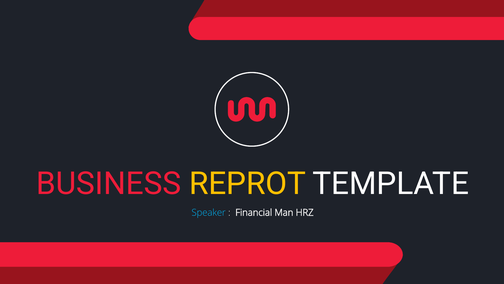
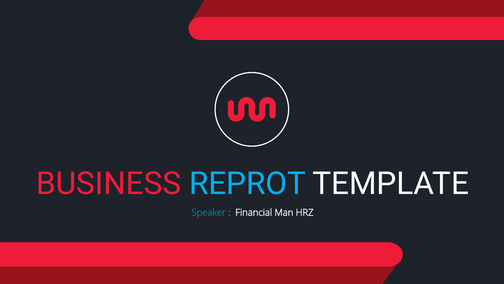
REPROT colour: yellow -> light blue (247, 183)
